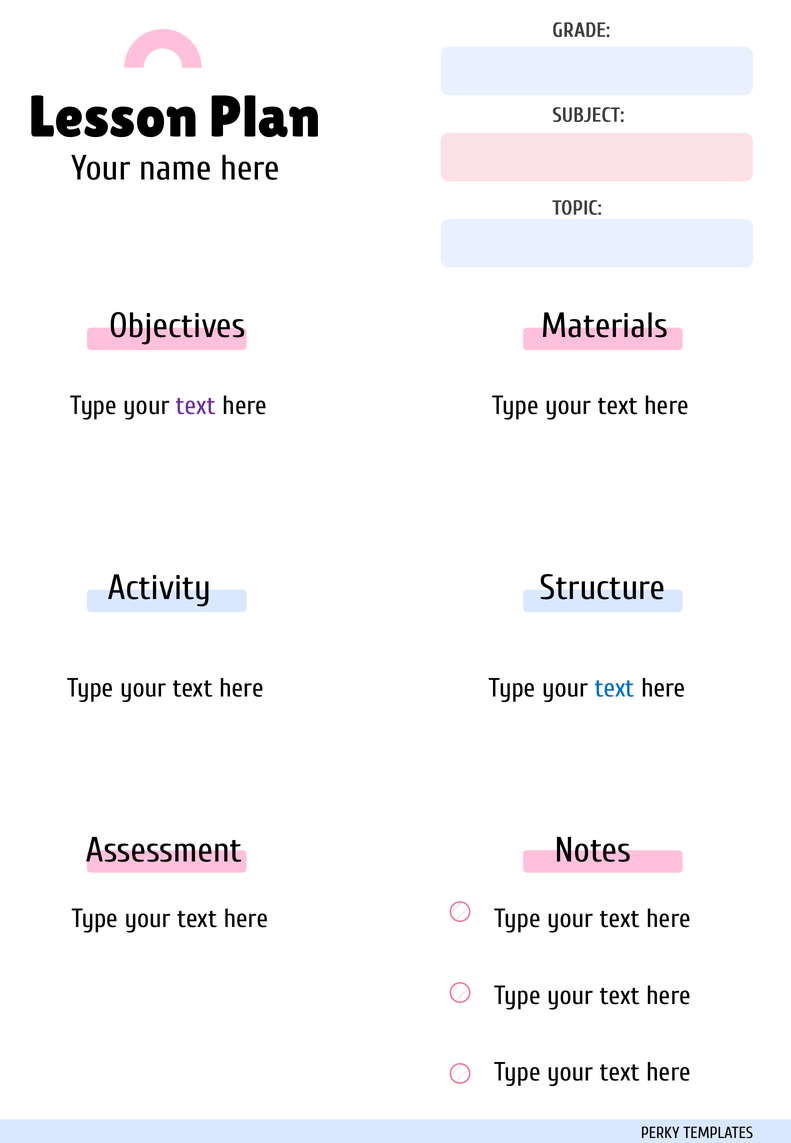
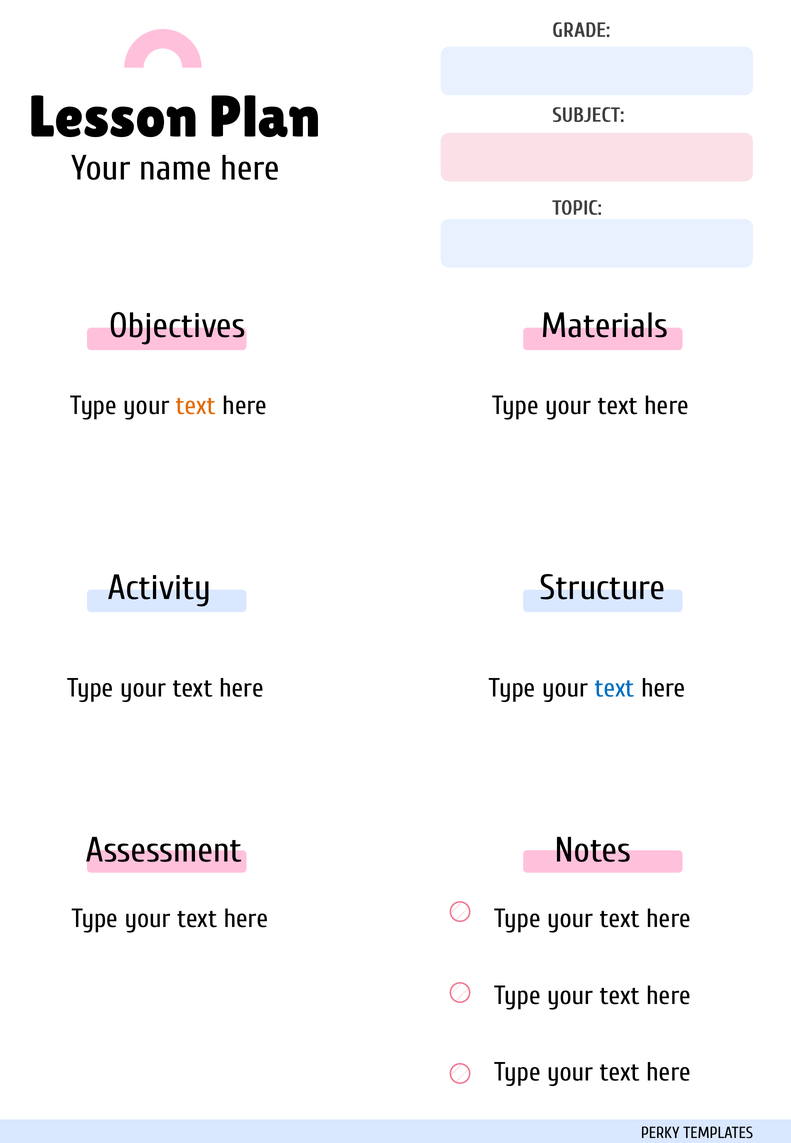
text colour: purple -> orange (196, 405)
